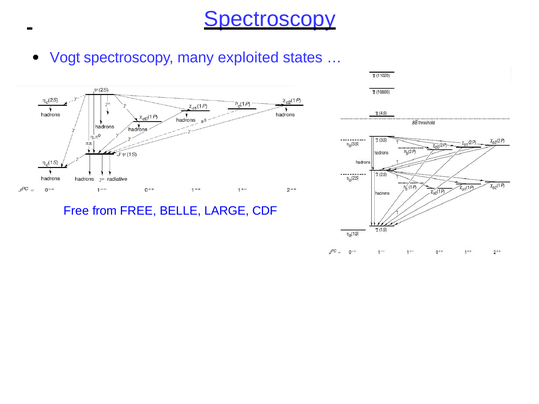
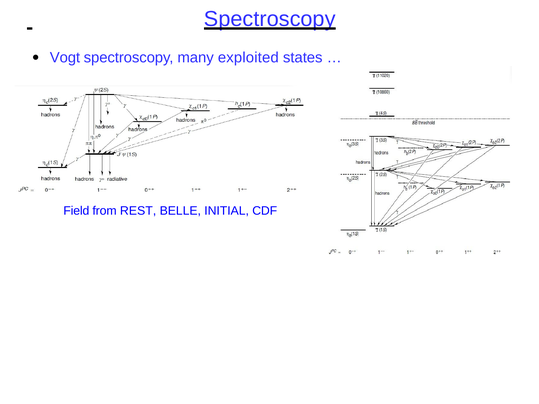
Free: Free -> Field (76, 211)
from FREE: FREE -> REST (138, 211)
LARGE: LARGE -> INITIAL (227, 211)
